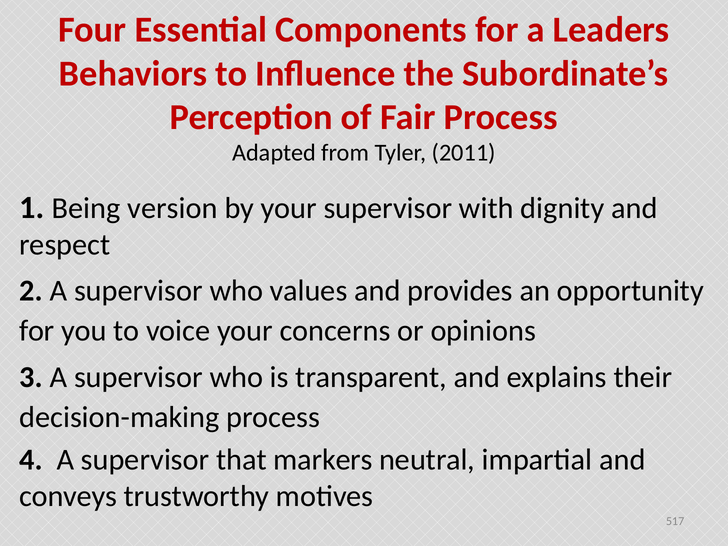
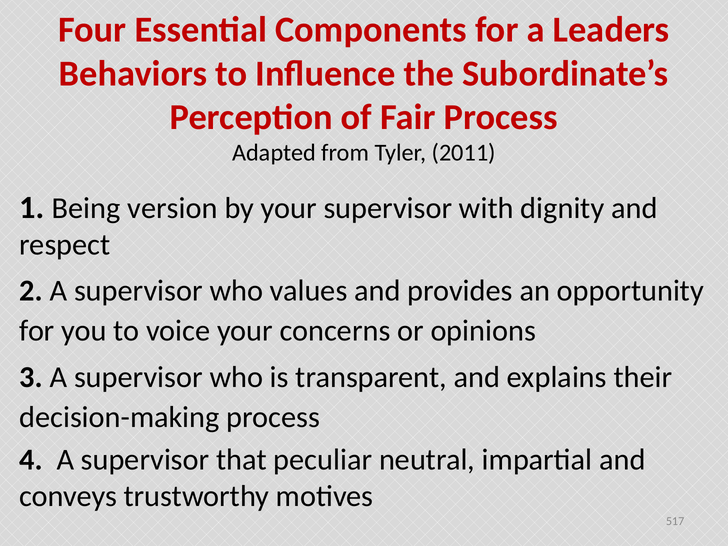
markers: markers -> peculiar (323, 460)
